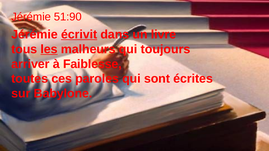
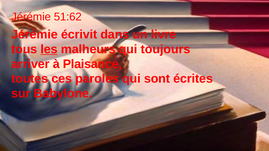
51:90: 51:90 -> 51:62 (68, 17)
écrivit underline: present -> none (79, 34)
Faiblesse: Faiblesse -> Plaisance (92, 64)
